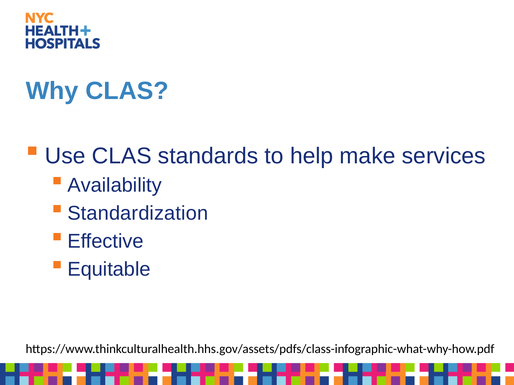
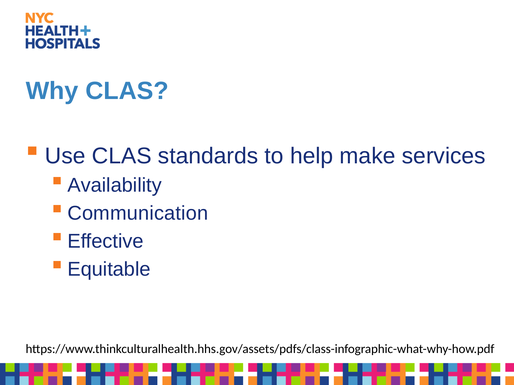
Standardization: Standardization -> Communication (138, 214)
